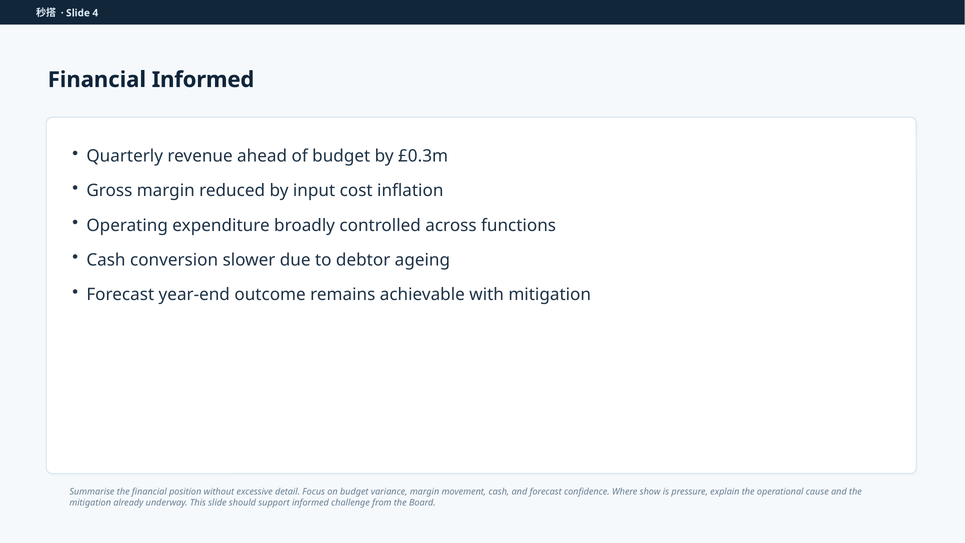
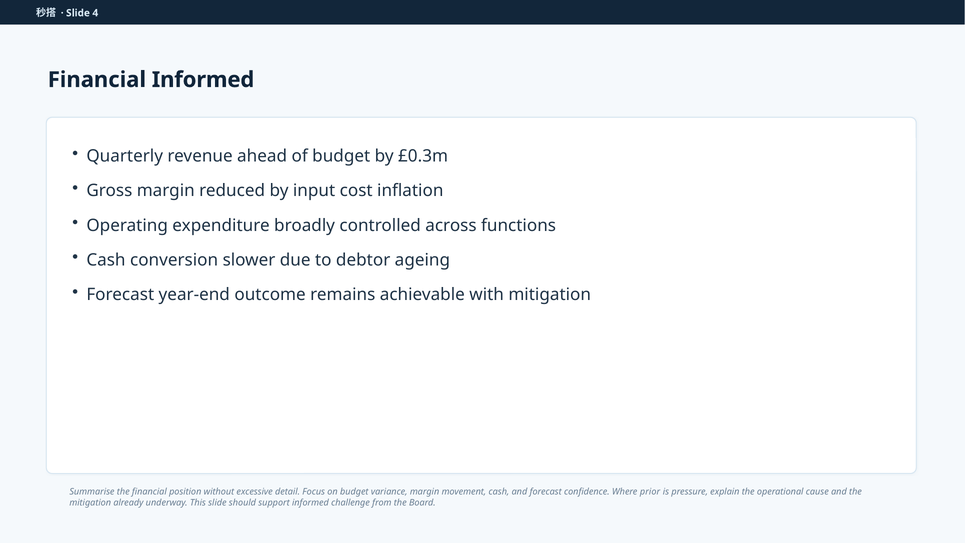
show: show -> prior (650, 492)
